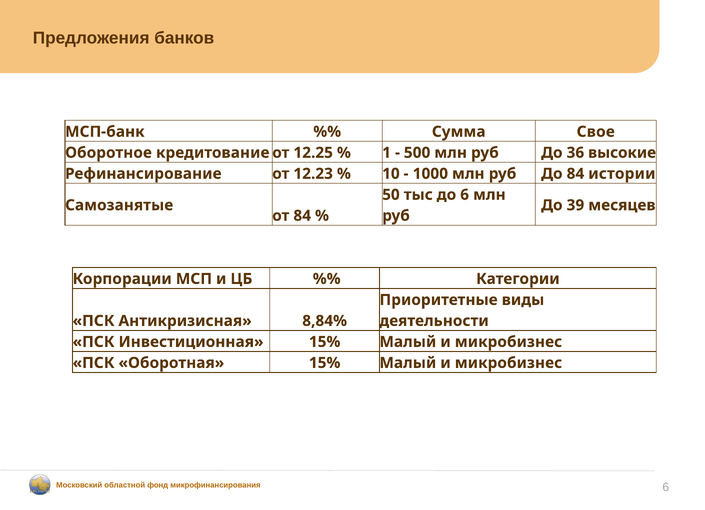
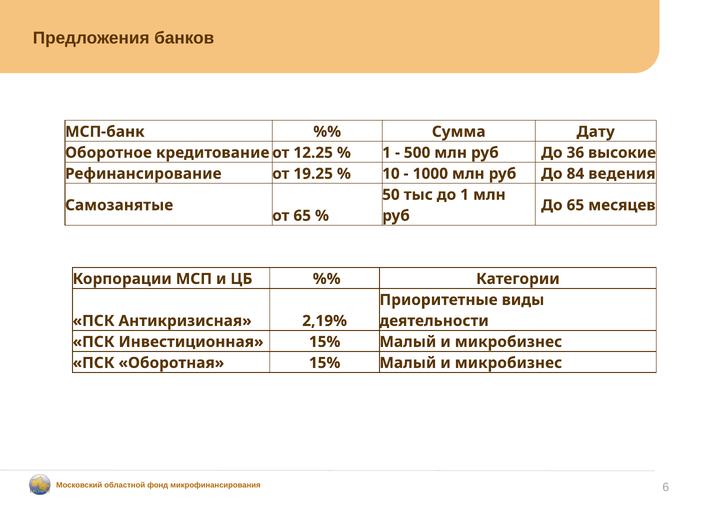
Свое: Свое -> Дату (596, 132)
12.23: 12.23 -> 19.25 (313, 174)
истории: истории -> ведения (622, 174)
до 6: 6 -> 1 (465, 195)
До 39: 39 -> 65 (575, 205)
от 84: 84 -> 65 (302, 216)
8,84%: 8,84% -> 2,19% (325, 321)
